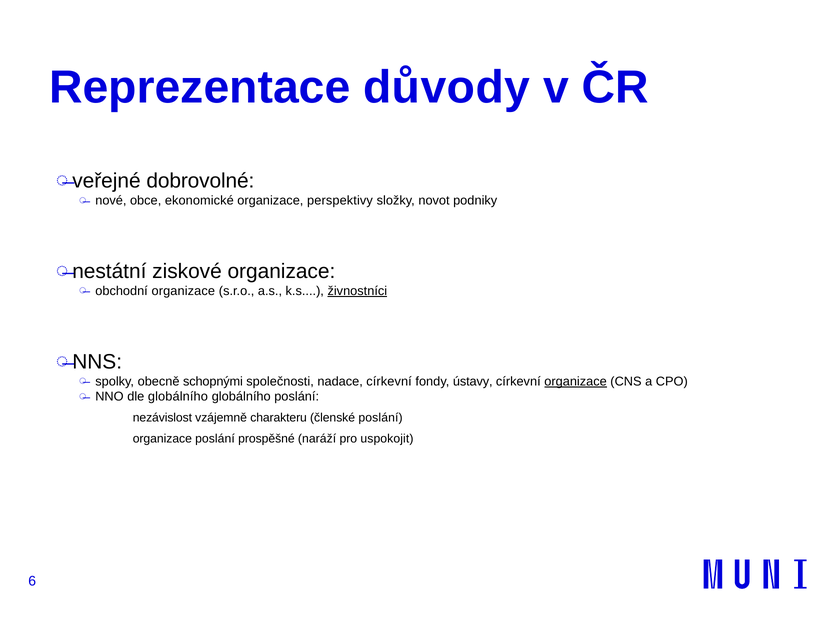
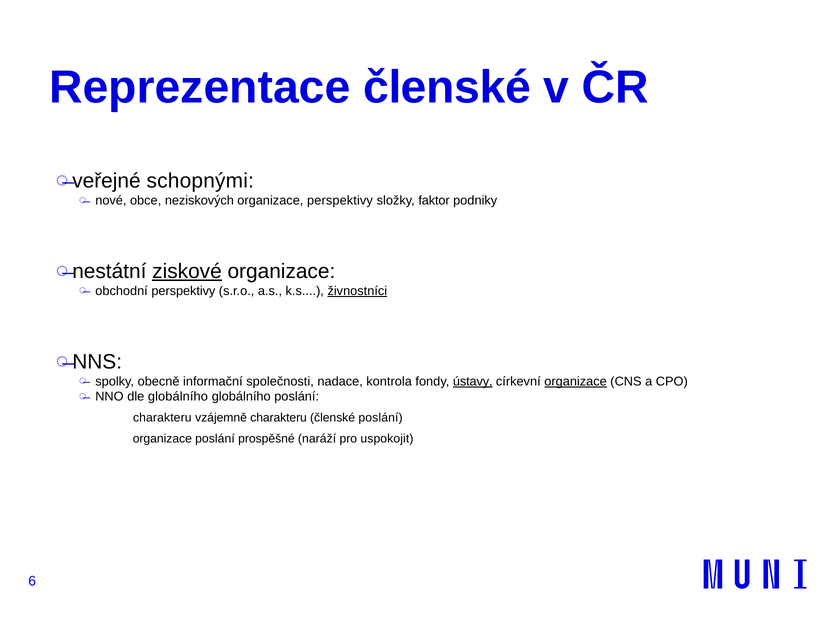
Reprezentace důvody: důvody -> členské (447, 88)
dobrovolné: dobrovolné -> schopnými (200, 181)
ekonomické: ekonomické -> neziskových (199, 201)
novot: novot -> faktor (434, 201)
ziskové underline: none -> present (187, 271)
obchodní organizace: organizace -> perspektivy (183, 291)
schopnými: schopnými -> informační (213, 382)
nadace církevní: církevní -> kontrola (389, 382)
ústavy underline: none -> present (473, 382)
nezávislost: nezávislost -> charakteru (162, 418)
